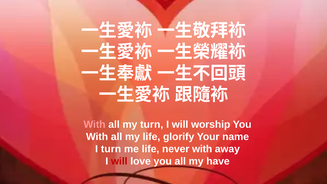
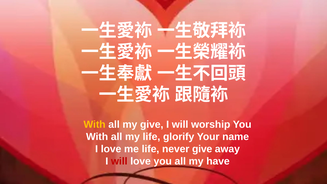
With colour: pink -> yellow (95, 124)
my turn: turn -> give (152, 124)
I turn: turn -> love (111, 149)
never with: with -> give (202, 149)
